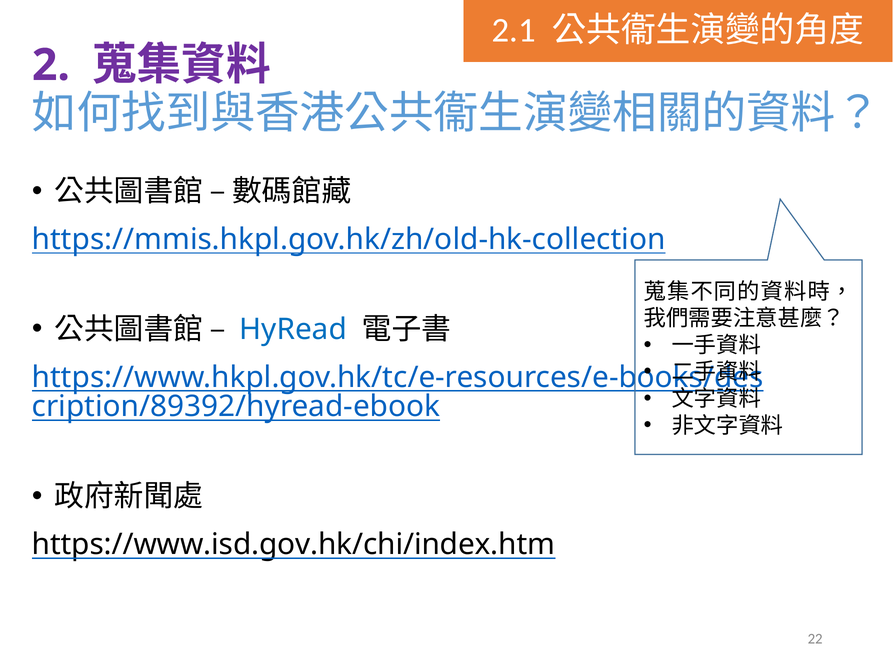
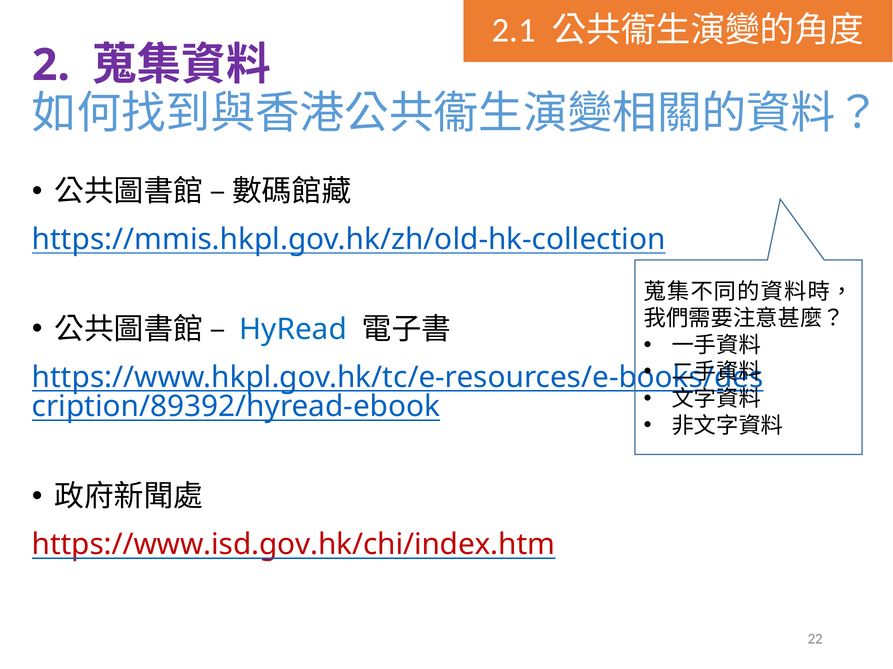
https://www.isd.gov.hk/chi/index.htm colour: black -> red (294, 545)
